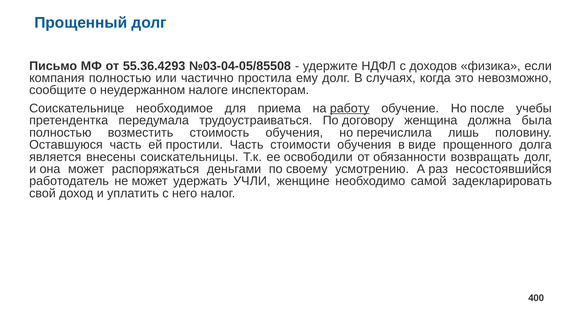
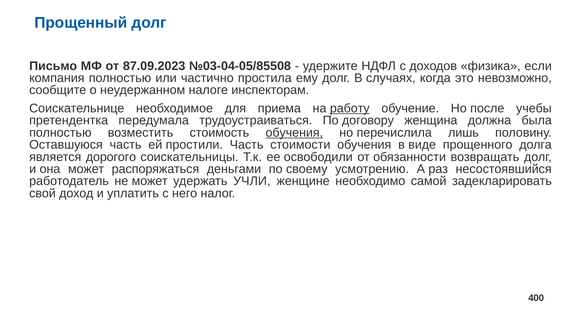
55.36.4293: 55.36.4293 -> 87.09.2023 (154, 66)
обучения underline: none -> present (294, 132)
внесены: внесены -> дорогого (111, 157)
